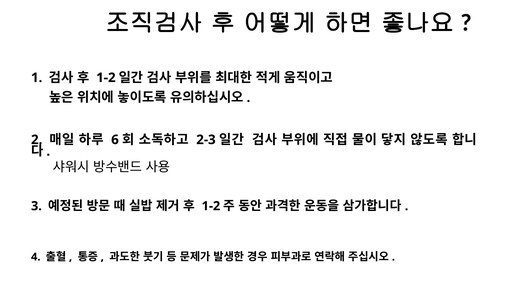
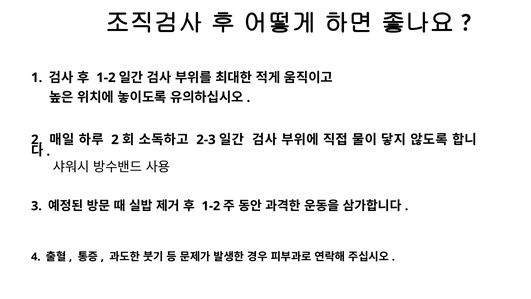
6: 6 -> 2 (115, 140)
